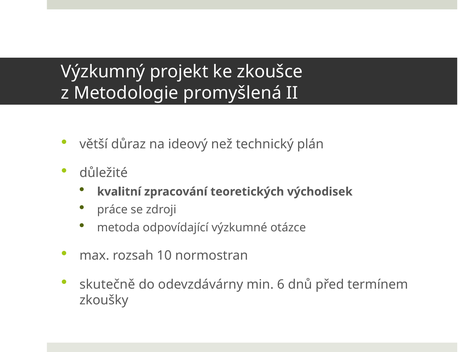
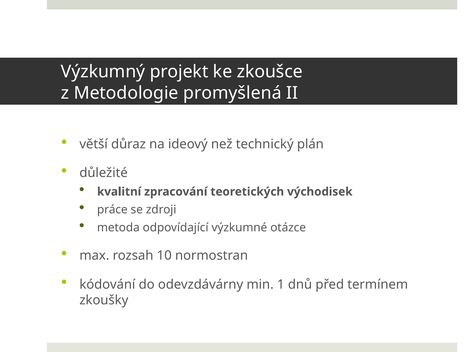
skutečně: skutečně -> kódování (107, 284)
6: 6 -> 1 (281, 284)
